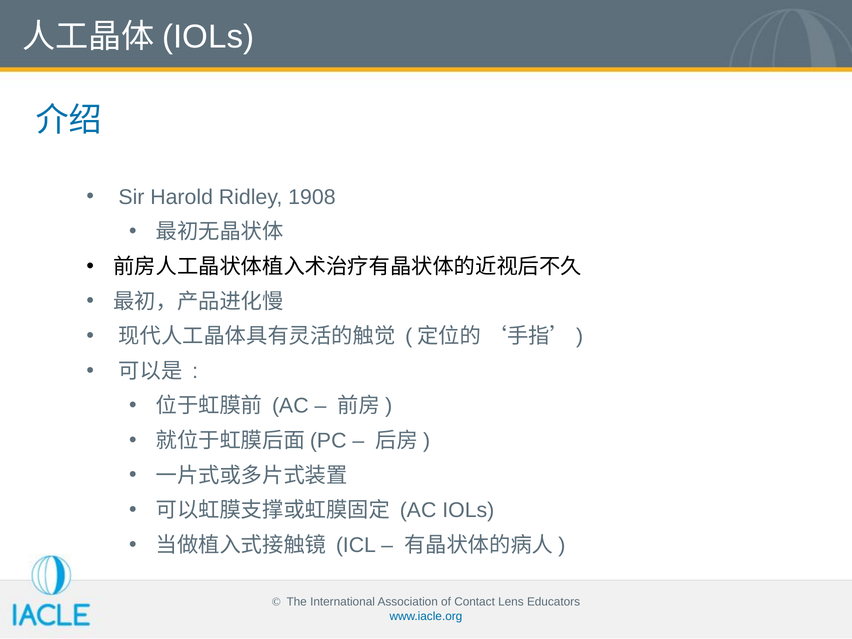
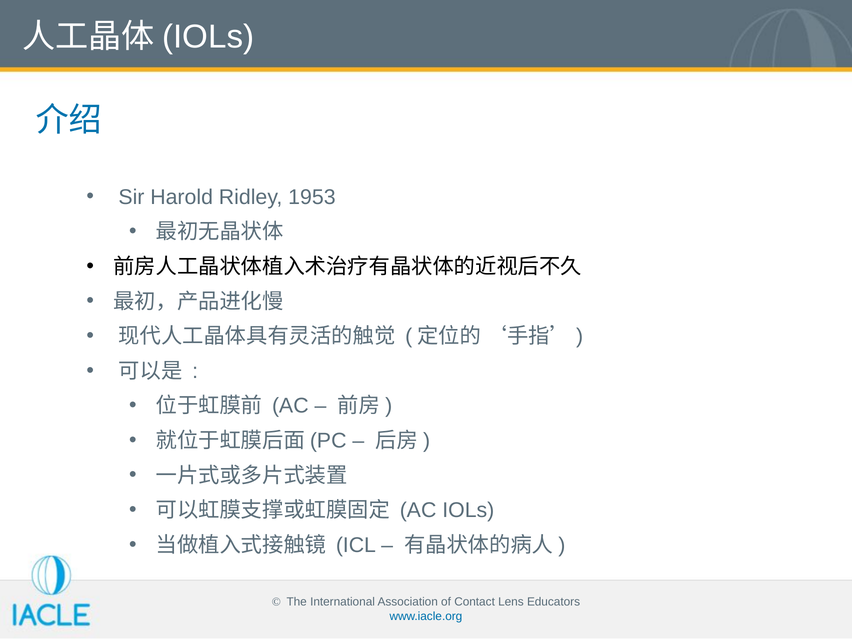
1908: 1908 -> 1953 (312, 197)
